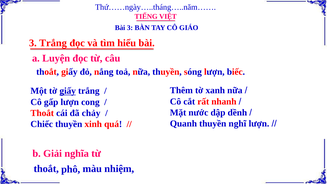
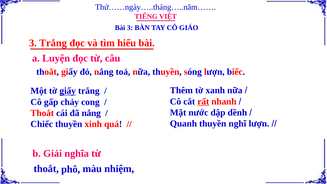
rất underline: none -> present (203, 101)
gấp lượn: lượn -> chảy (70, 102)
đã chảy: chảy -> nắng (91, 113)
